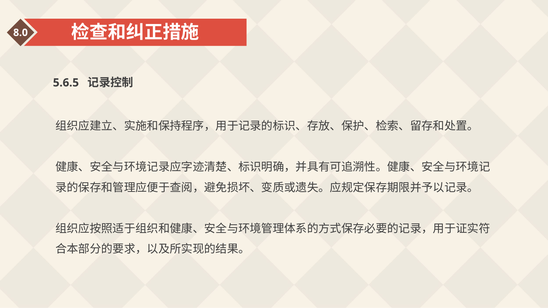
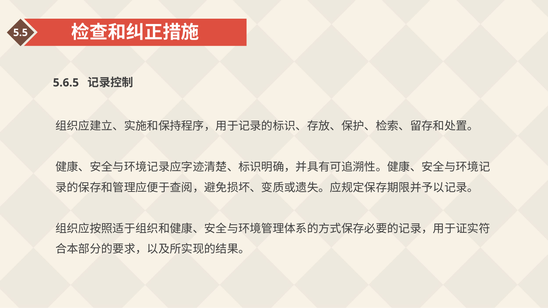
8.0: 8.0 -> 5.5 (21, 33)
